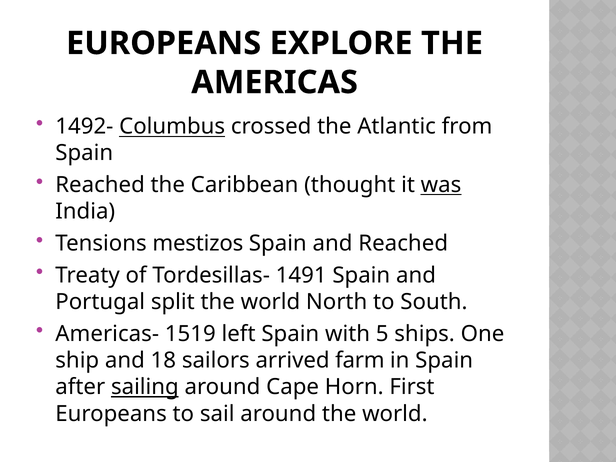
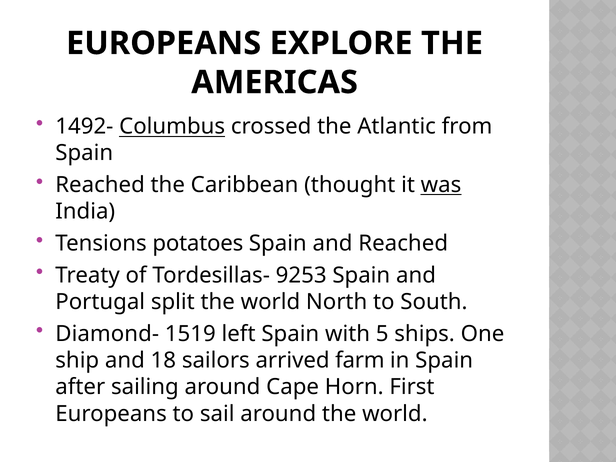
mestizos: mestizos -> potatoes (198, 243)
1491: 1491 -> 9253 (301, 275)
Americas-: Americas- -> Diamond- (107, 334)
sailing underline: present -> none (145, 387)
